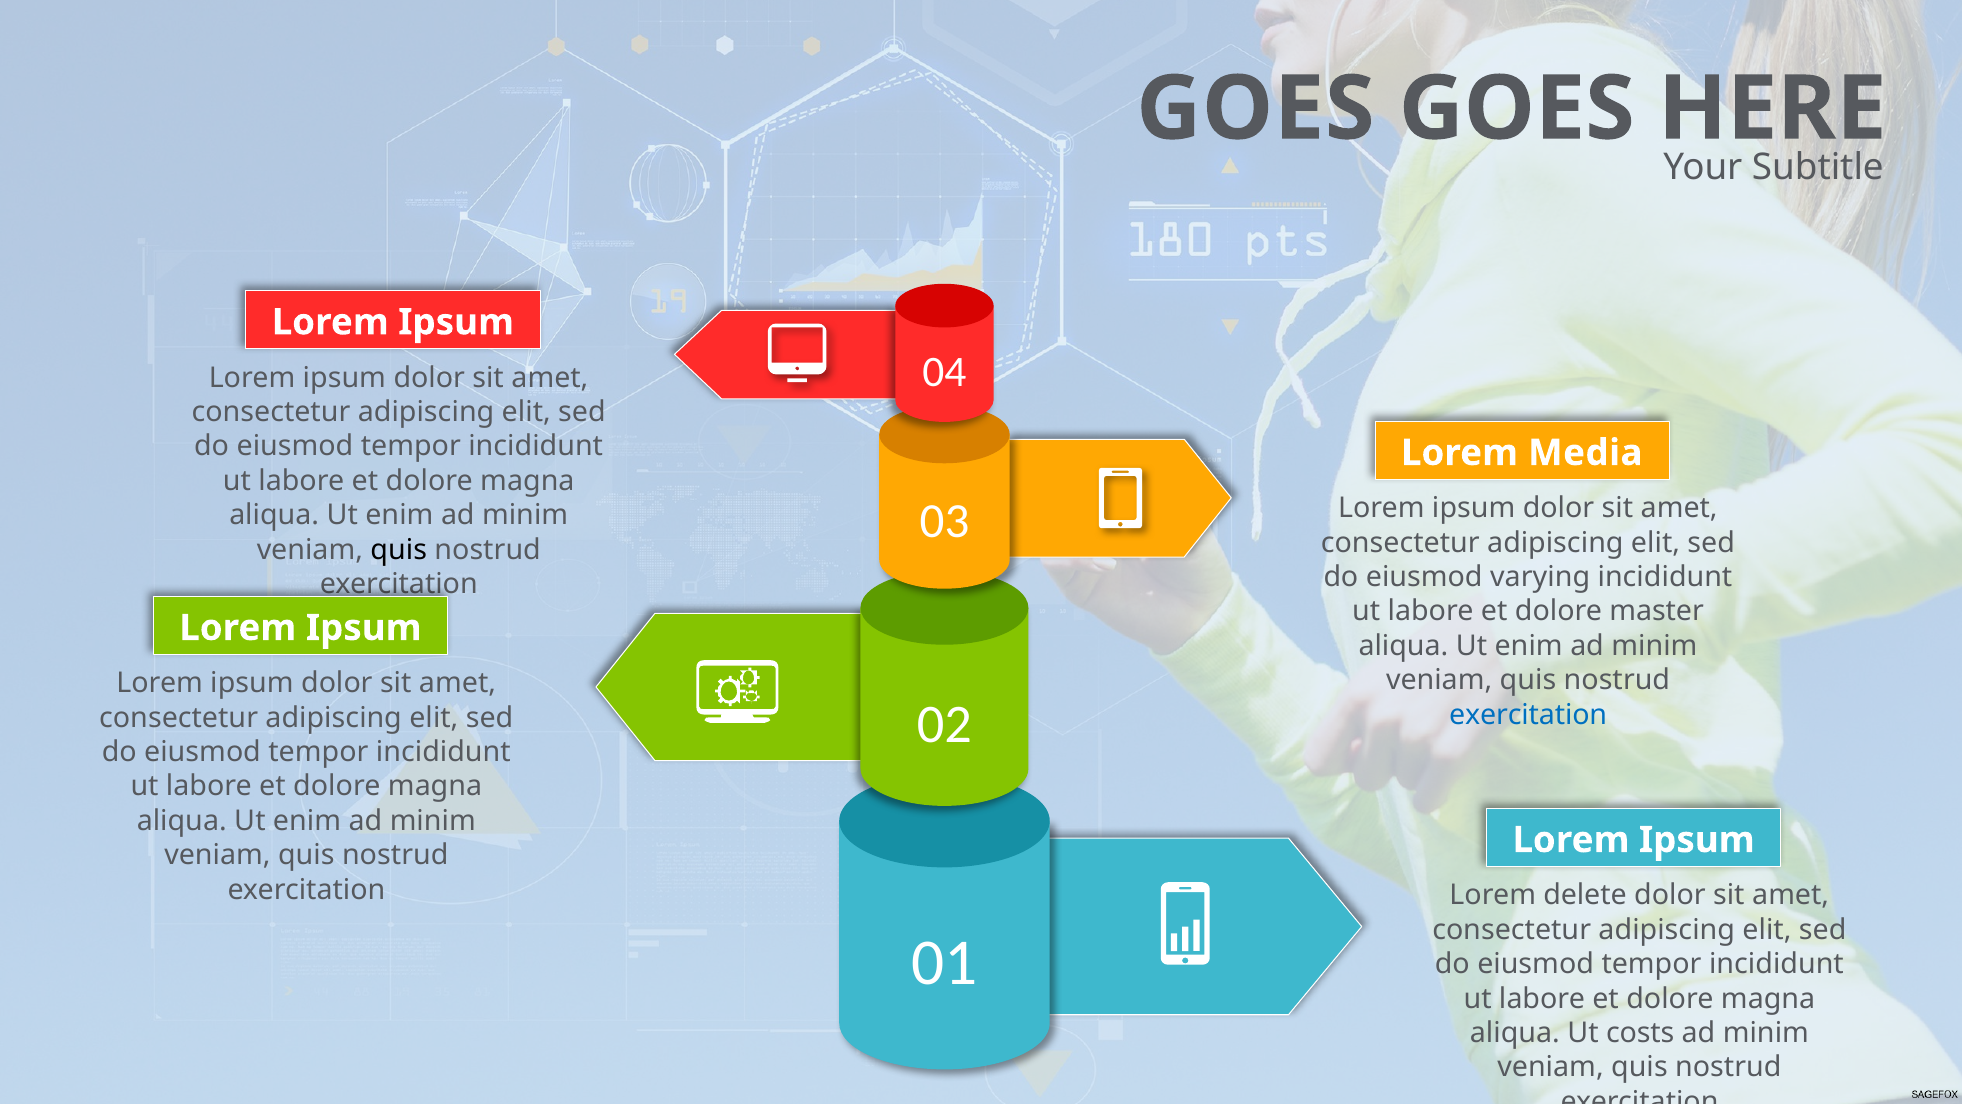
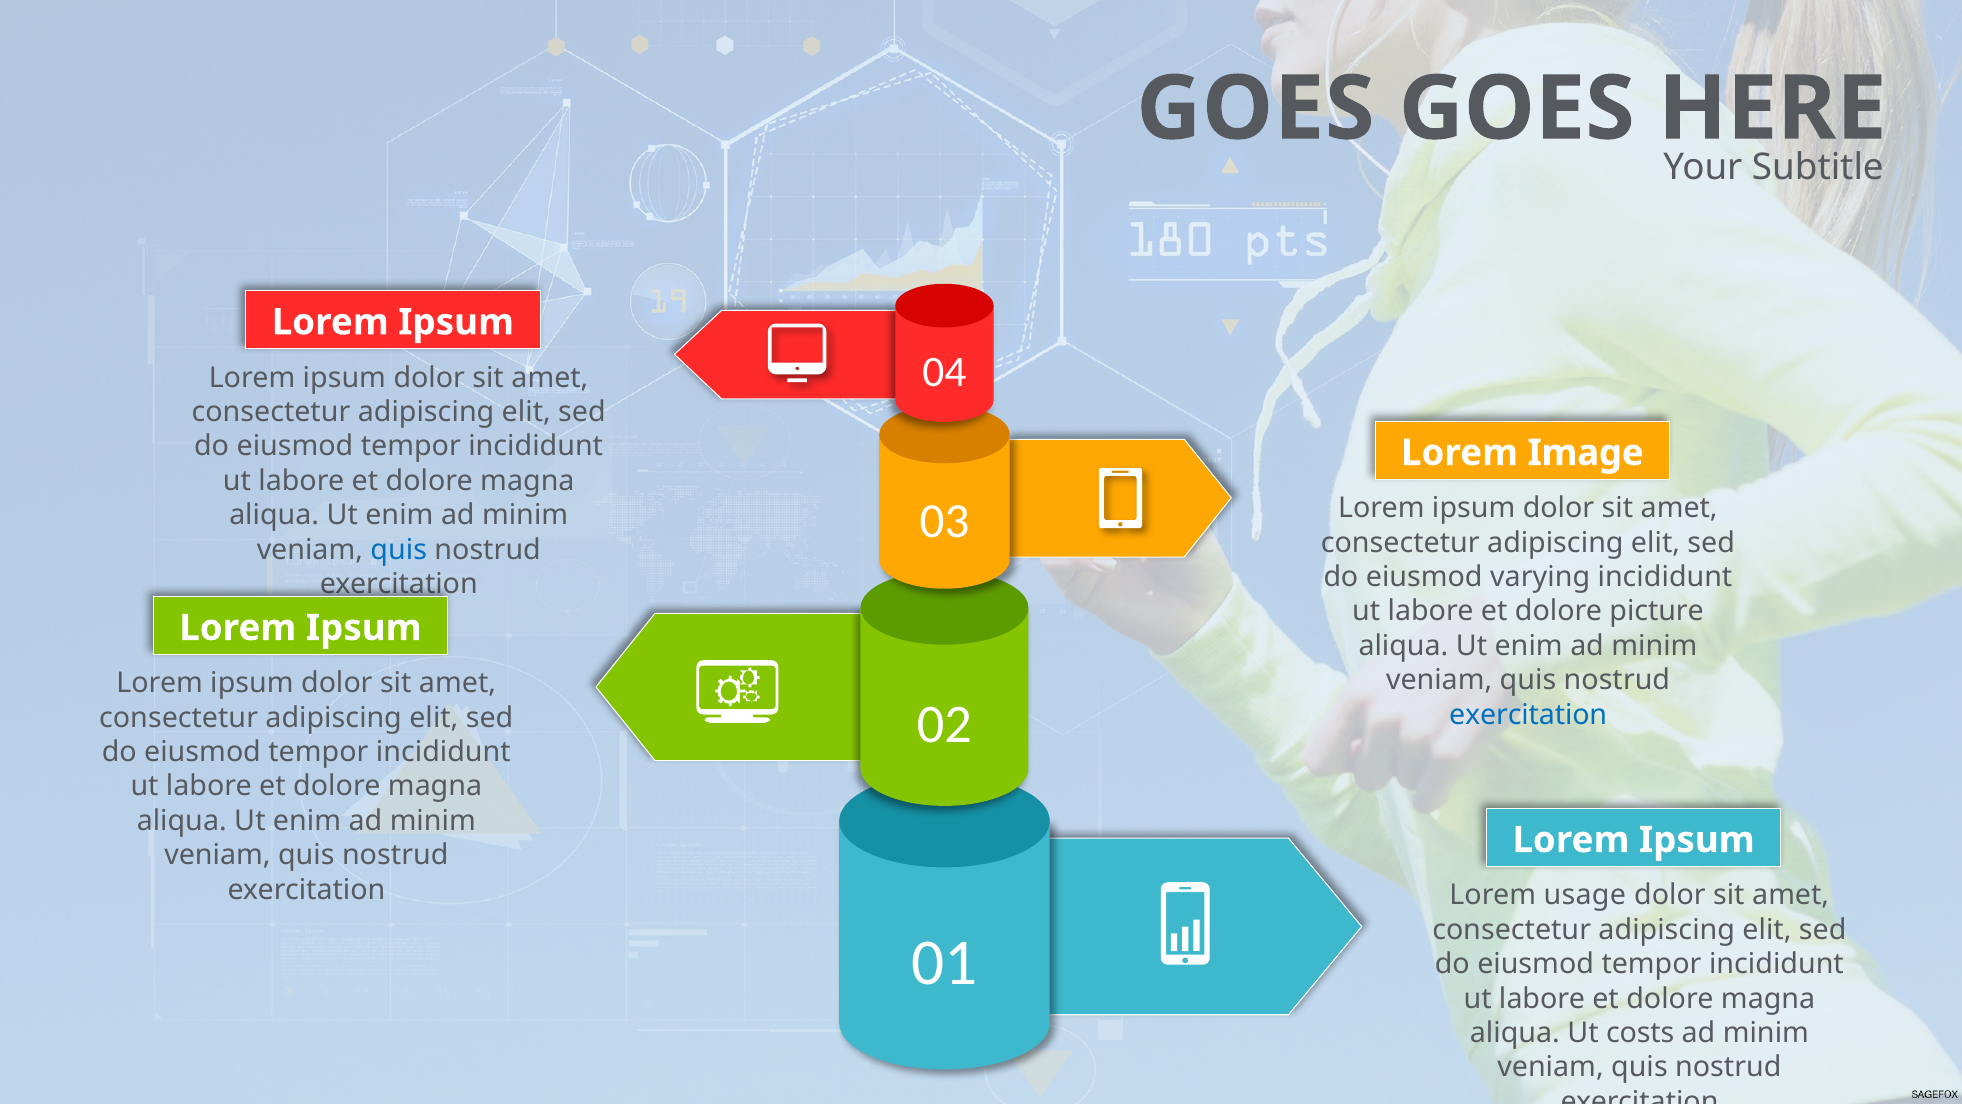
Media: Media -> Image (1586, 453)
quis colour: black -> blue (399, 549)
master: master -> picture (1657, 611)
delete: delete -> usage (1585, 895)
